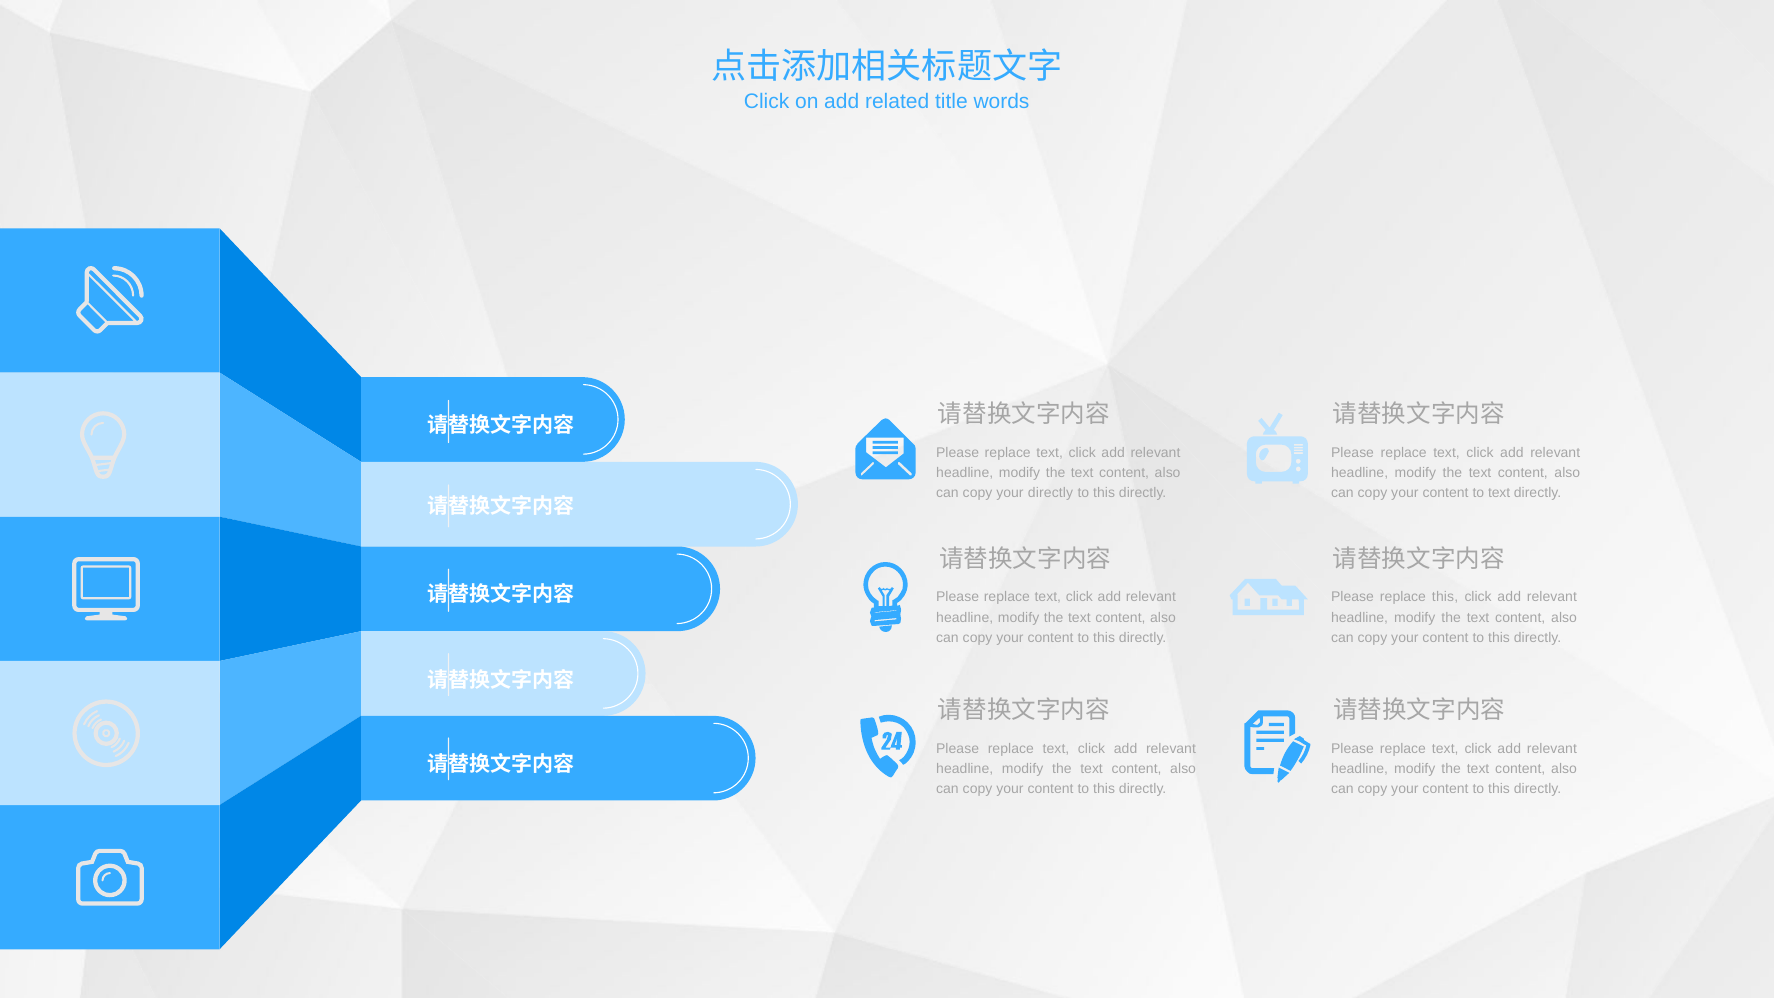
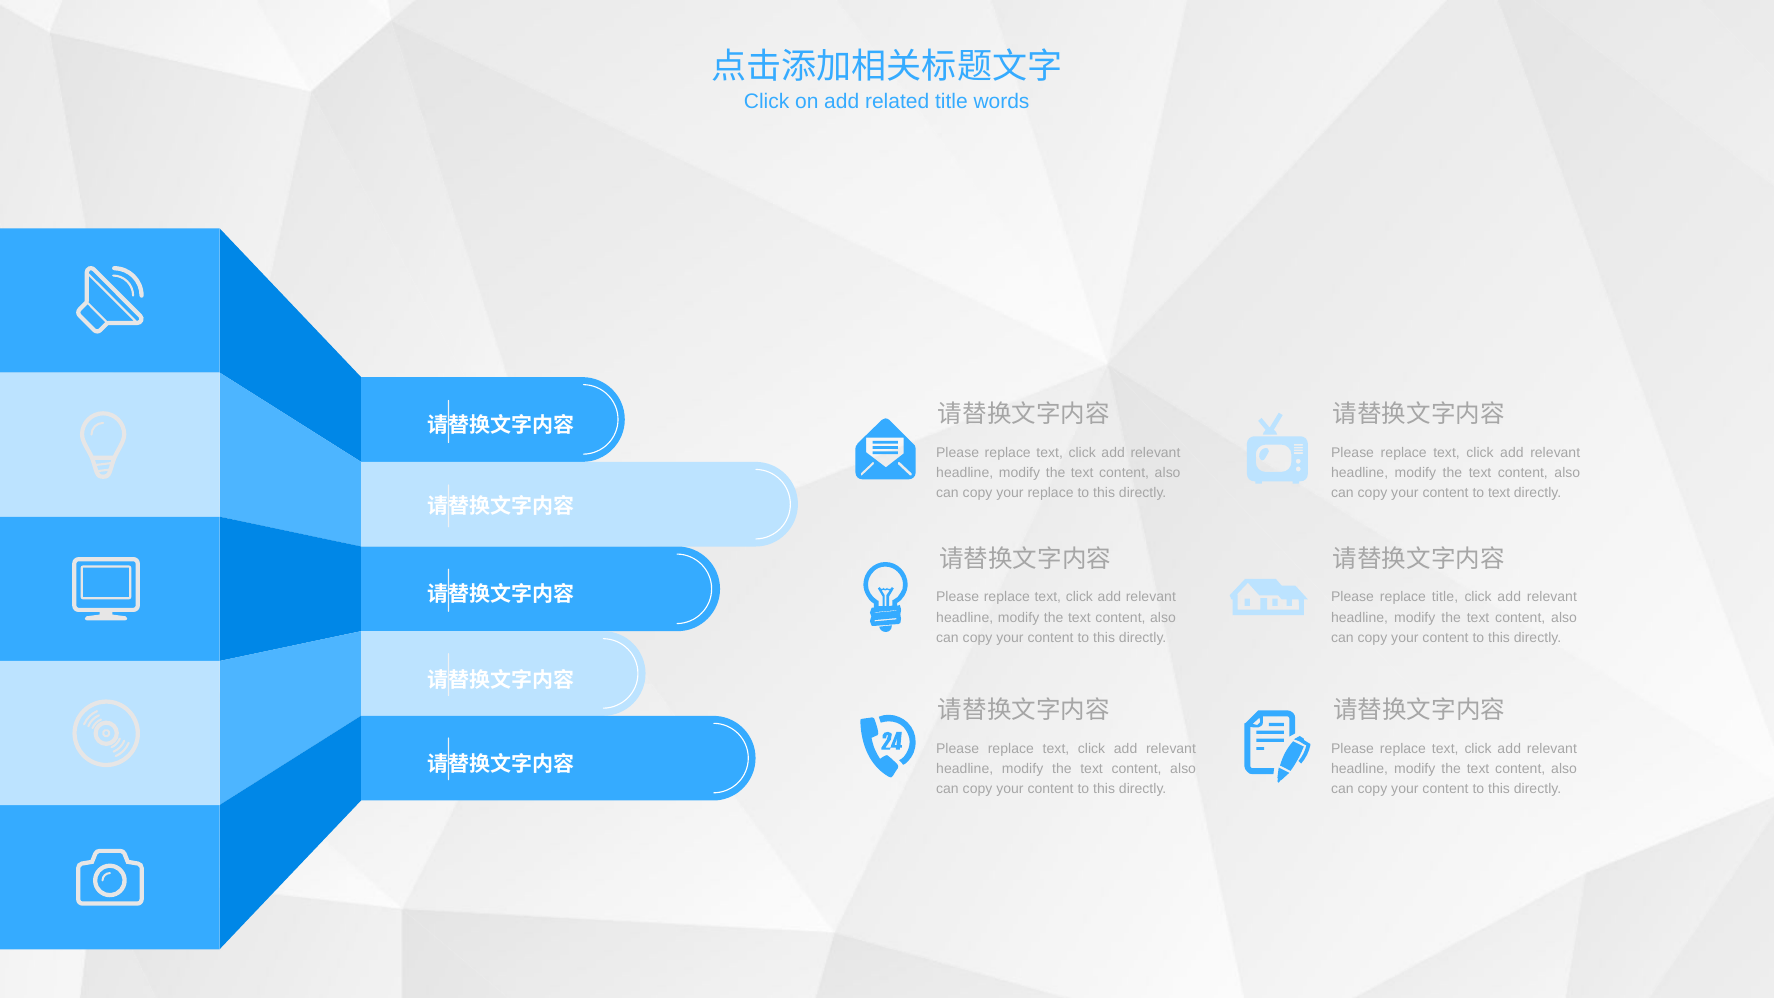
your directly: directly -> replace (1051, 493)
replace this: this -> title (1445, 597)
